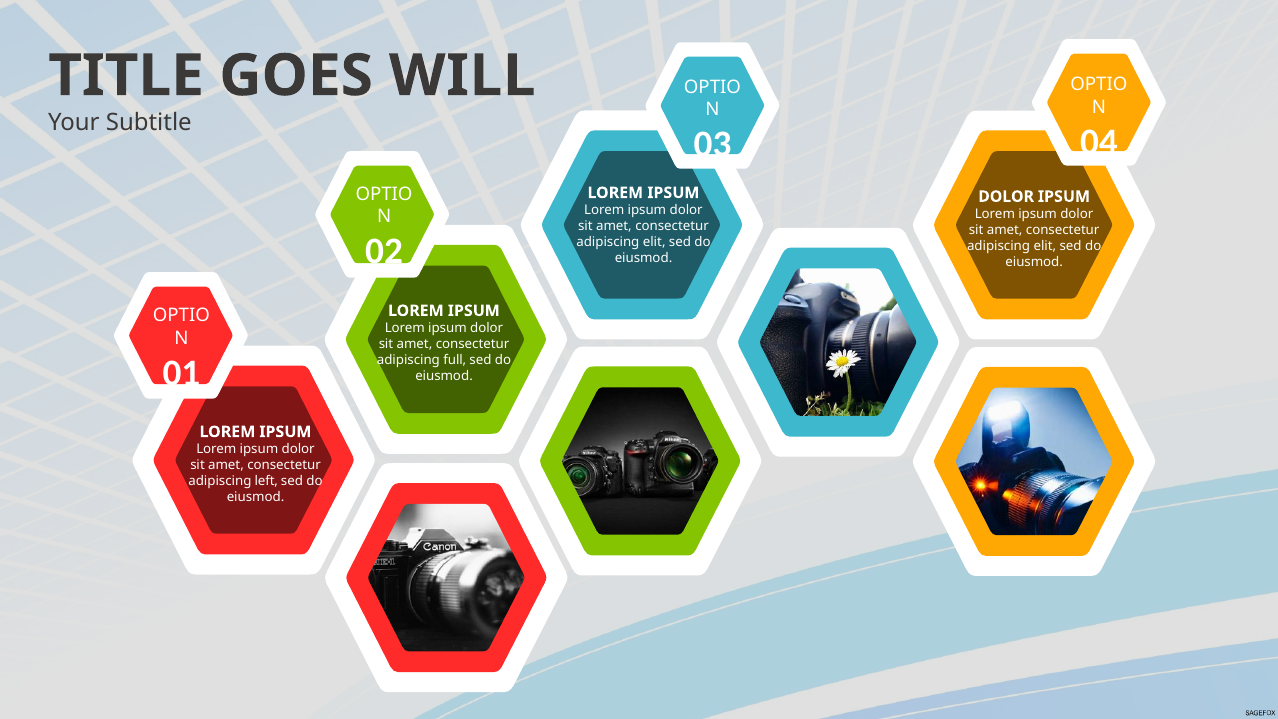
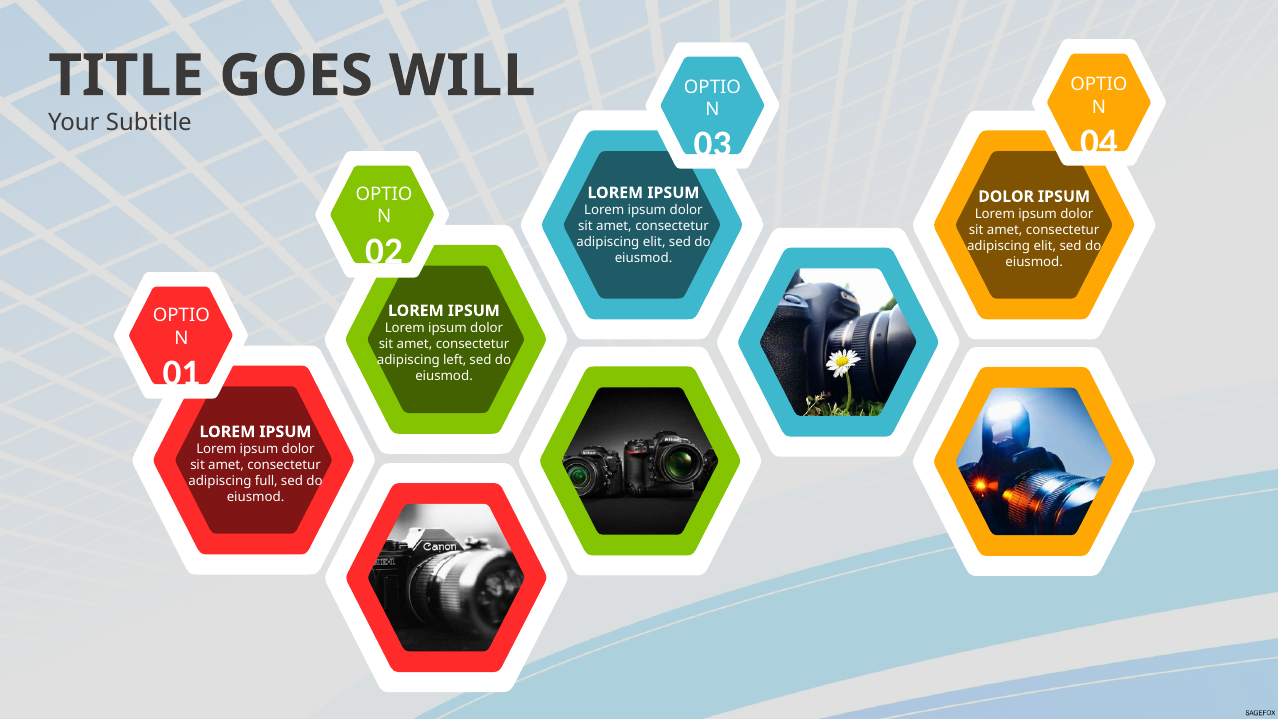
full: full -> left (455, 360)
left: left -> full (266, 481)
